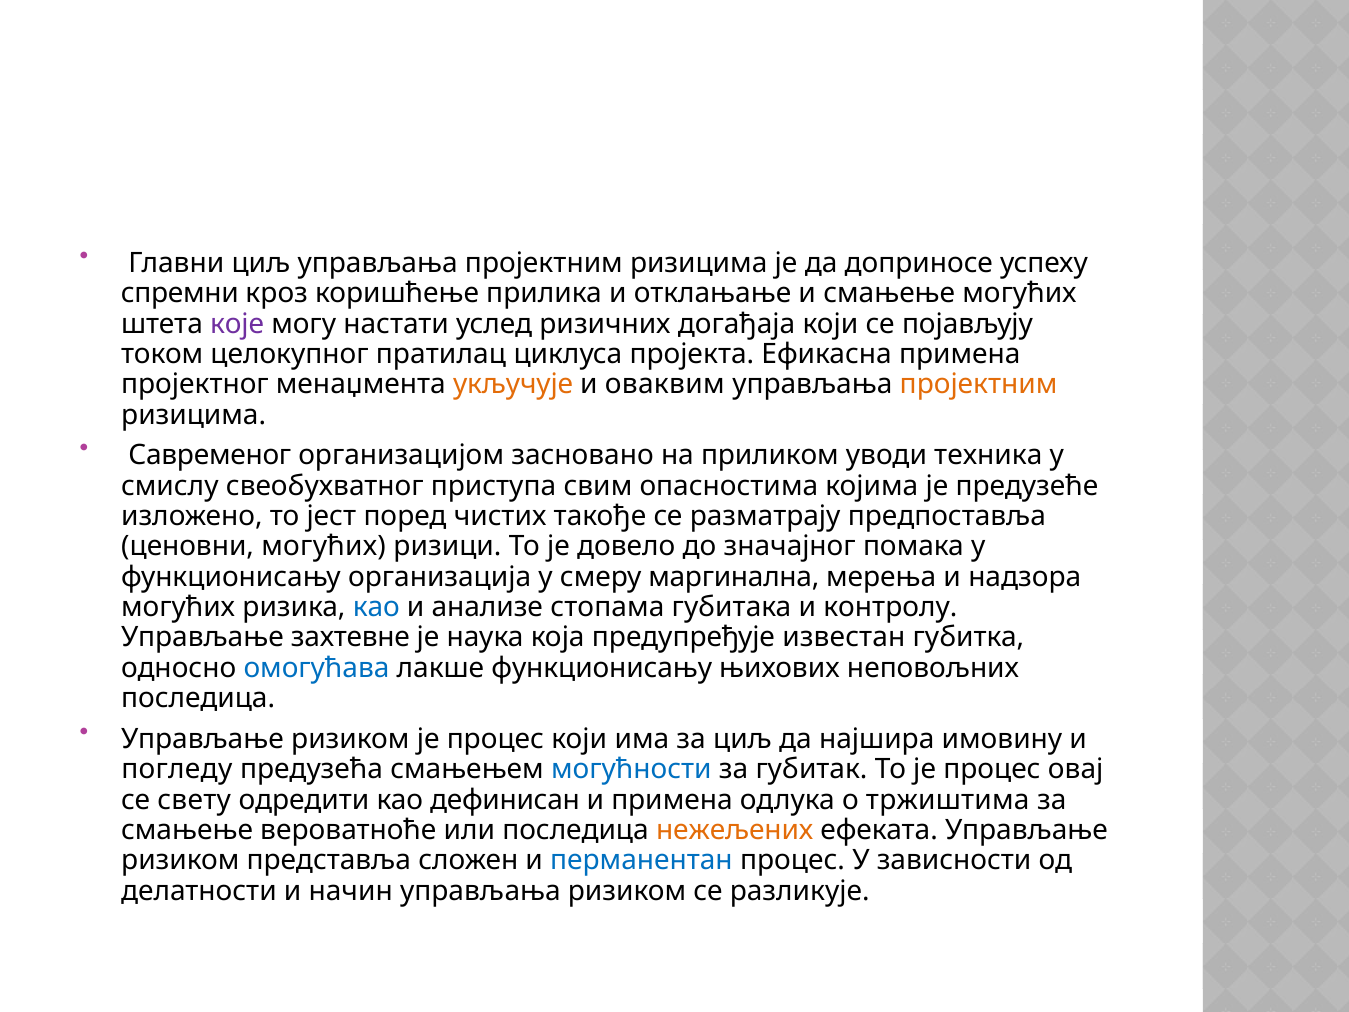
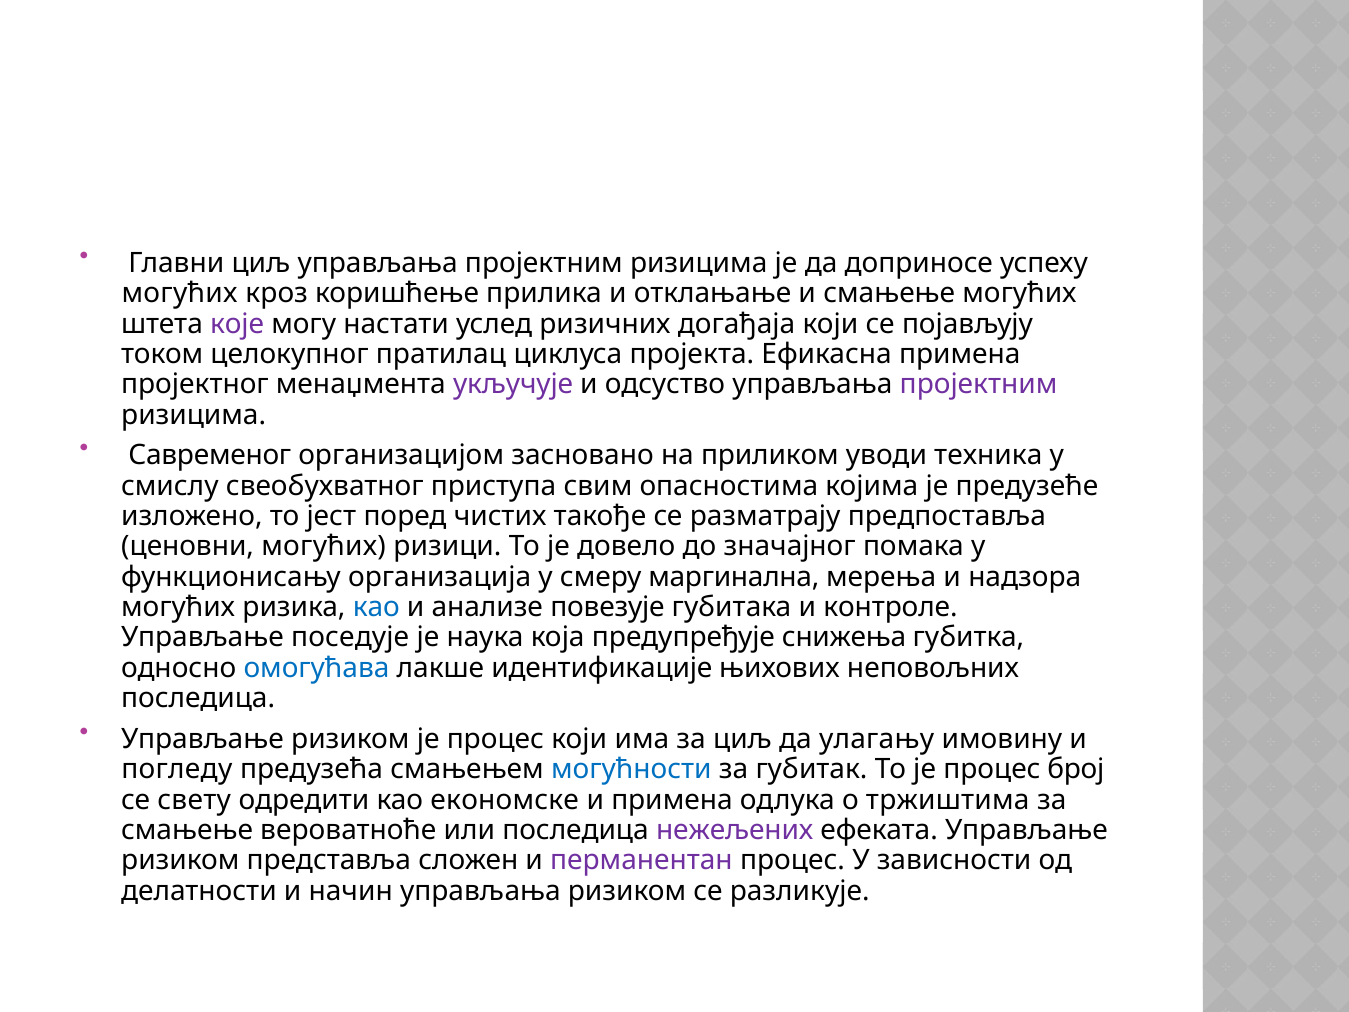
спремни: спремни -> могућих (180, 293)
укључује colour: orange -> purple (513, 384)
оваквим: оваквим -> одсуство (665, 384)
пројектним colour: orange -> purple (979, 384)
стопама: стопама -> повезује (608, 607)
контролу: контролу -> контроле (890, 607)
захтевне: захтевне -> поседује (350, 638)
известан: известан -> снижења (844, 638)
лакше функционисању: функционисању -> идентификације (602, 668)
најшира: најшира -> улагању (877, 739)
овај: овај -> број (1076, 769)
дефинисан: дефинисан -> економске (505, 800)
нежељених colour: orange -> purple (735, 830)
перманентан colour: blue -> purple (641, 860)
